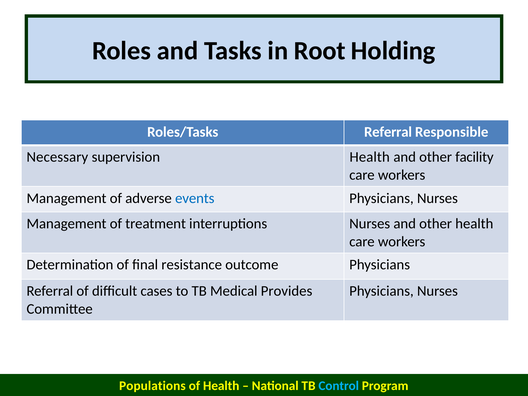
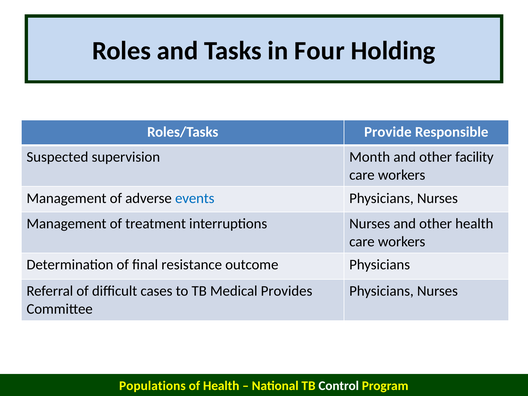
Root: Root -> Four (319, 51)
Roles/Tasks Referral: Referral -> Provide (388, 132)
Necessary: Necessary -> Suspected (57, 157)
supervision Health: Health -> Month (370, 157)
Control colour: light blue -> white (339, 386)
